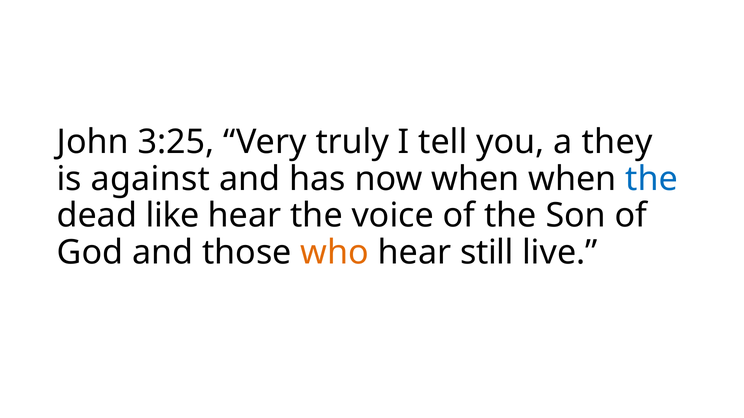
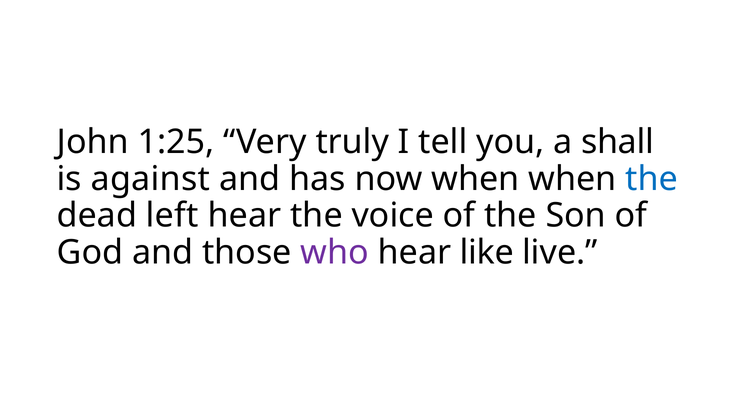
3:25: 3:25 -> 1:25 (176, 142)
they: they -> shall (618, 142)
like: like -> left (172, 216)
who colour: orange -> purple (335, 253)
still: still -> like (487, 253)
